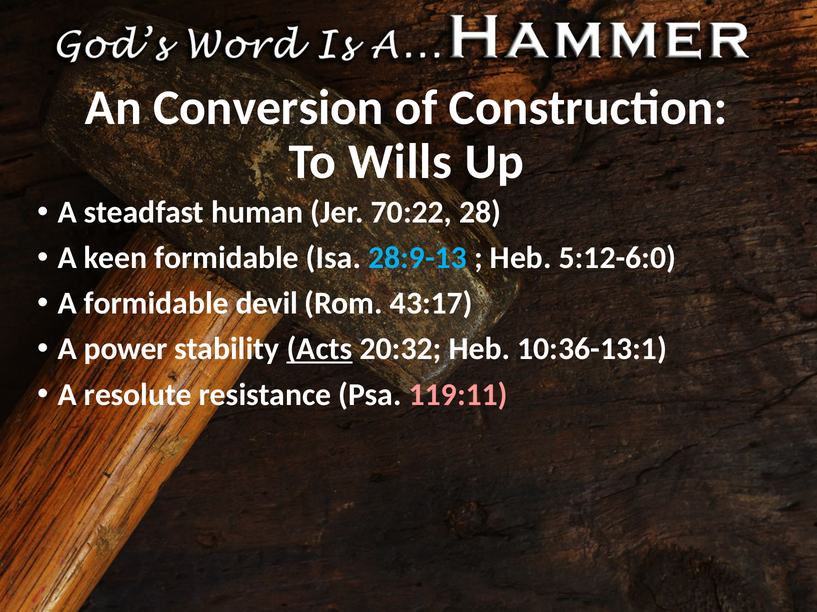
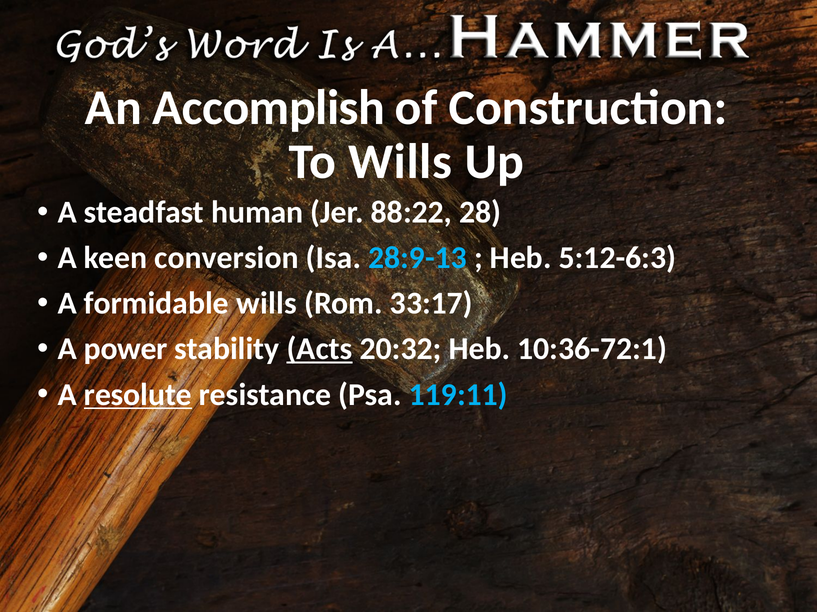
Conversion: Conversion -> Accomplish (269, 108)
70:22: 70:22 -> 88:22 (411, 213)
keen formidable: formidable -> conversion (227, 258)
5:12-6:0: 5:12-6:0 -> 5:12-6:3 (617, 258)
formidable devil: devil -> wills (266, 304)
43:17: 43:17 -> 33:17 (431, 304)
10:36-13:1: 10:36-13:1 -> 10:36-72:1 (592, 349)
resolute underline: none -> present (138, 395)
119:11 colour: pink -> light blue (458, 395)
